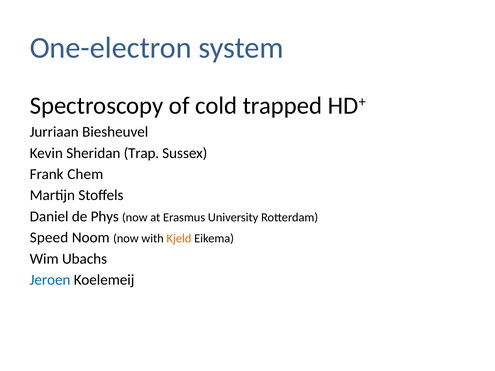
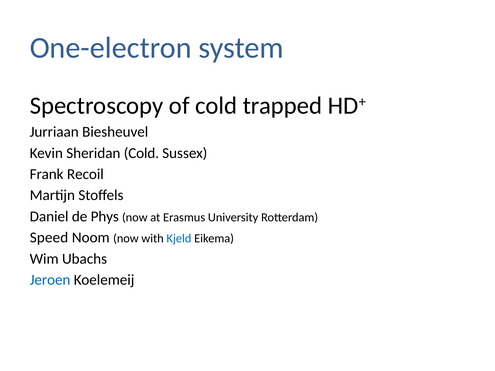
Sheridan Trap: Trap -> Cold (141, 153)
Chem: Chem -> Recoil (85, 174)
Kjeld colour: orange -> blue (179, 239)
